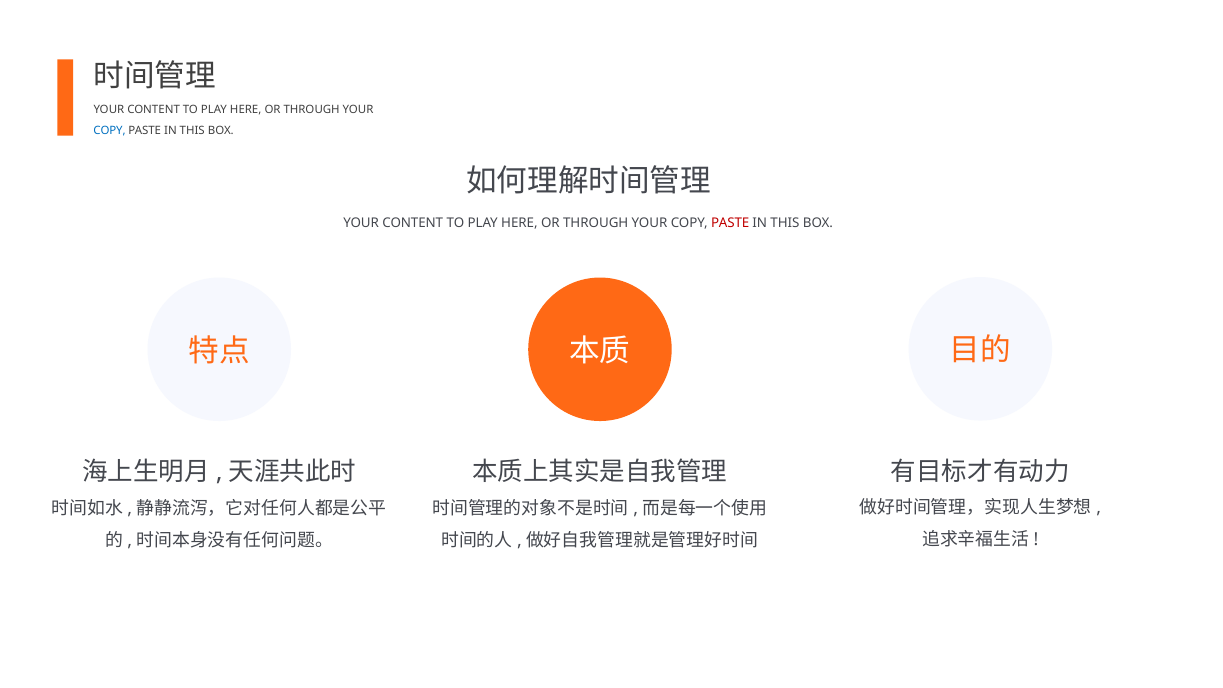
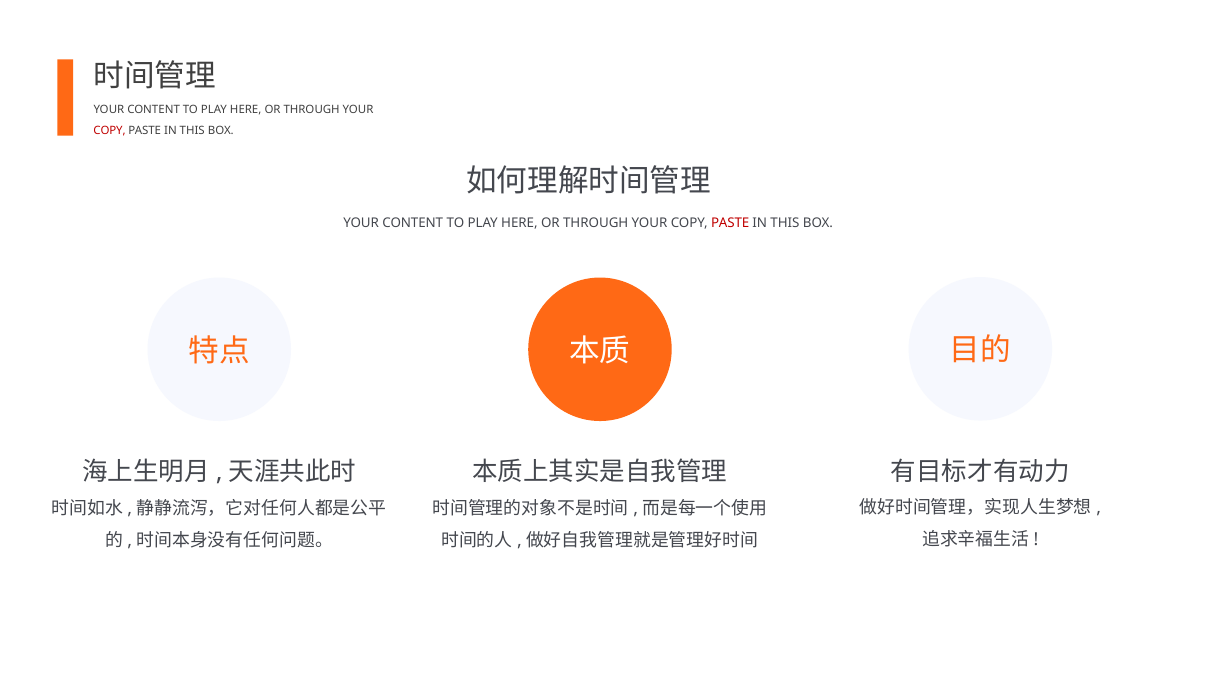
COPY colour: blue -> red (110, 131)
